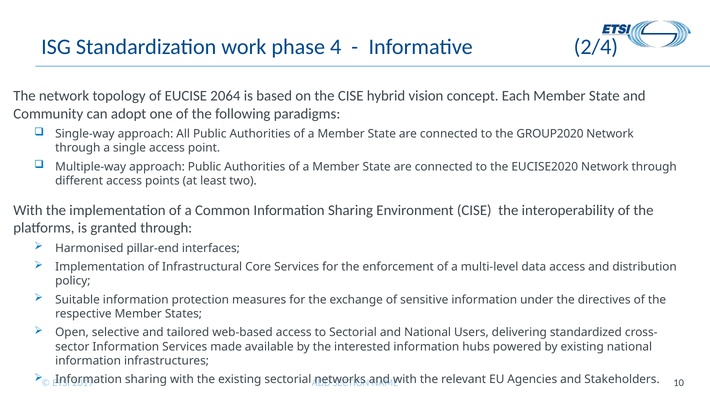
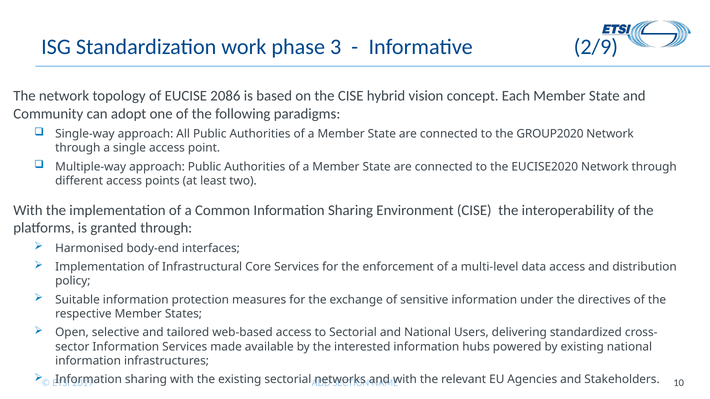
4: 4 -> 3 (336, 47)
2/4: 2/4 -> 2/9 (596, 47)
2064: 2064 -> 2086 (225, 96)
pillar-end: pillar-end -> body-end (153, 248)
